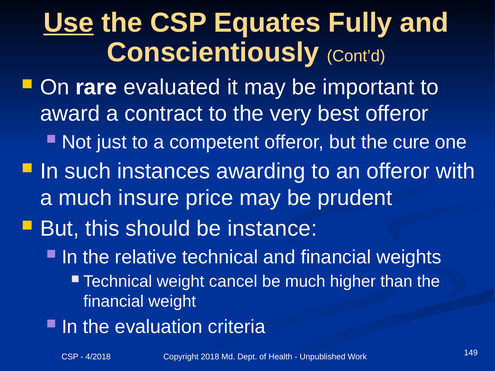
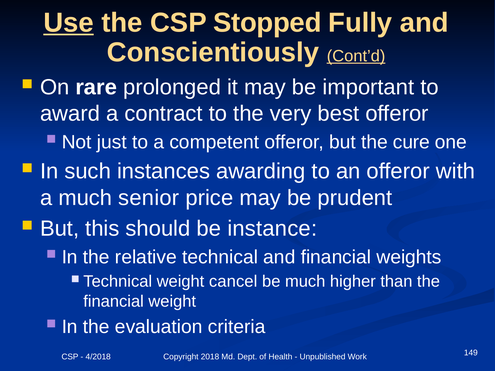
Equates: Equates -> Stopped (267, 23)
Cont’d underline: none -> present (356, 56)
evaluated: evaluated -> prolonged (172, 87)
insure: insure -> senior (149, 198)
